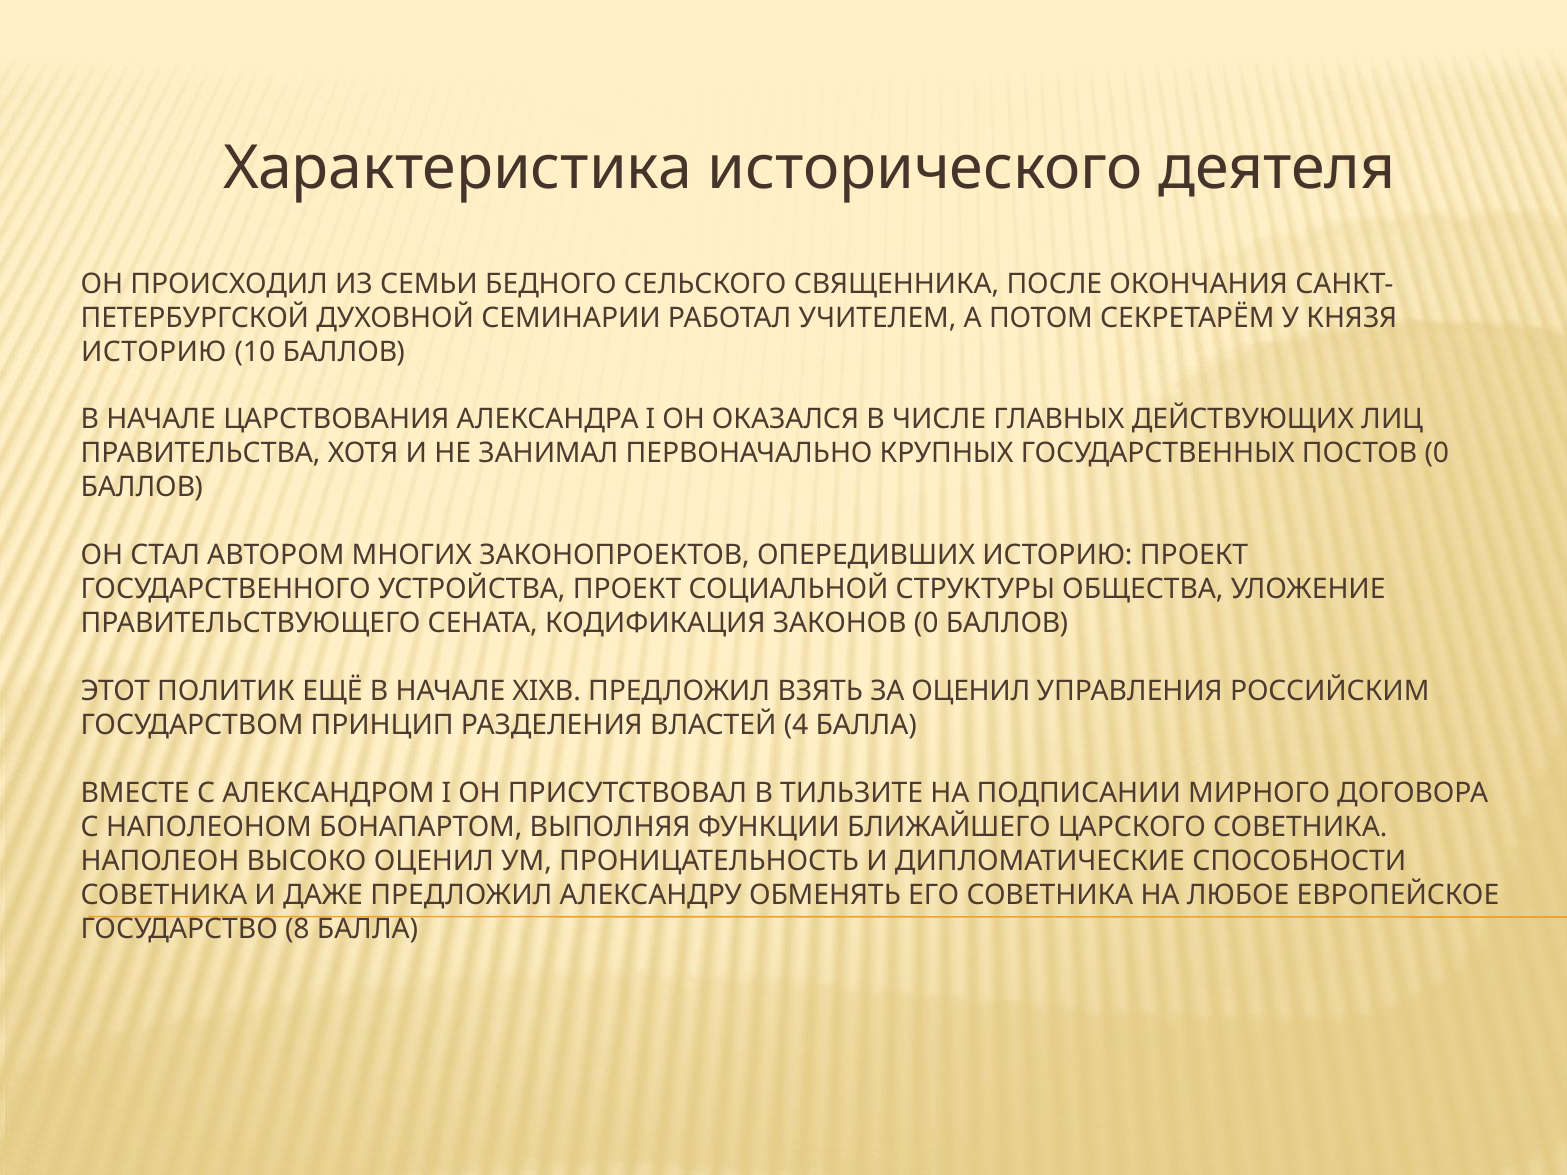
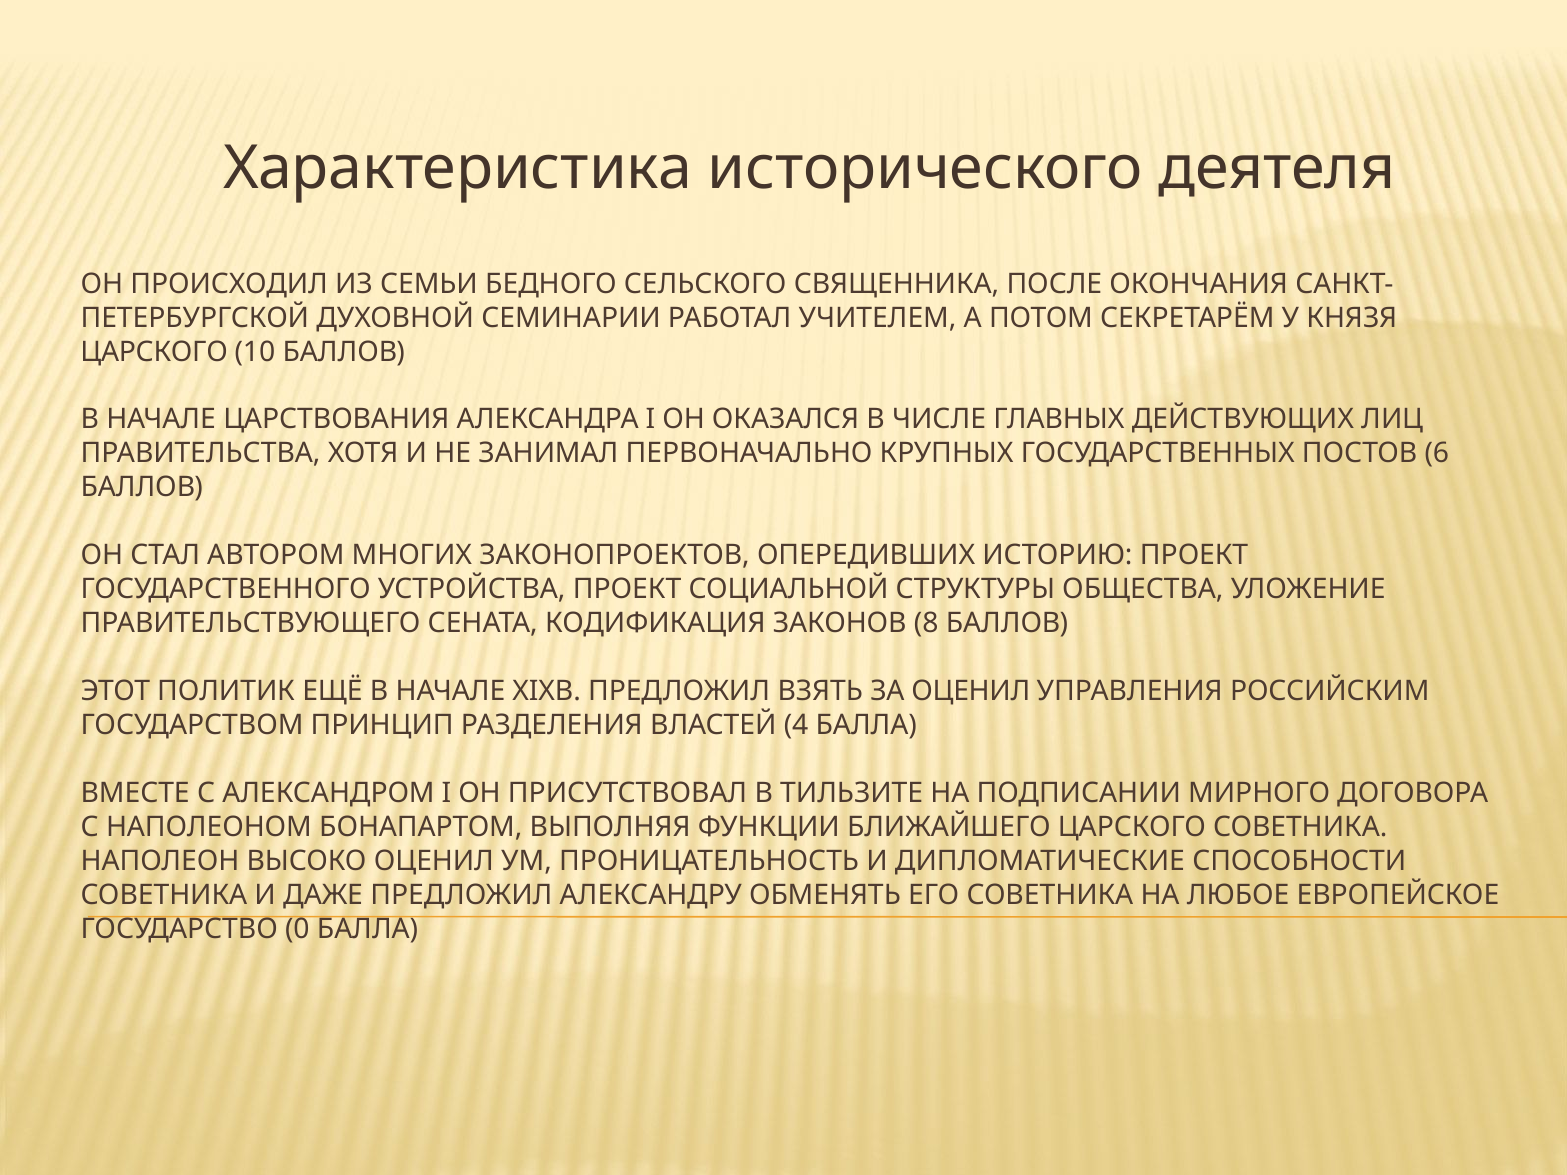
ИСТОРИЮ: ИСТОРИЮ -> ЦАРСКОГО (154, 352)
ПОСТОВ 0: 0 -> 6 (1437, 454)
ЗАКОНОВ 0: 0 -> 8 (926, 624)
8: 8 -> 0 (297, 930)
